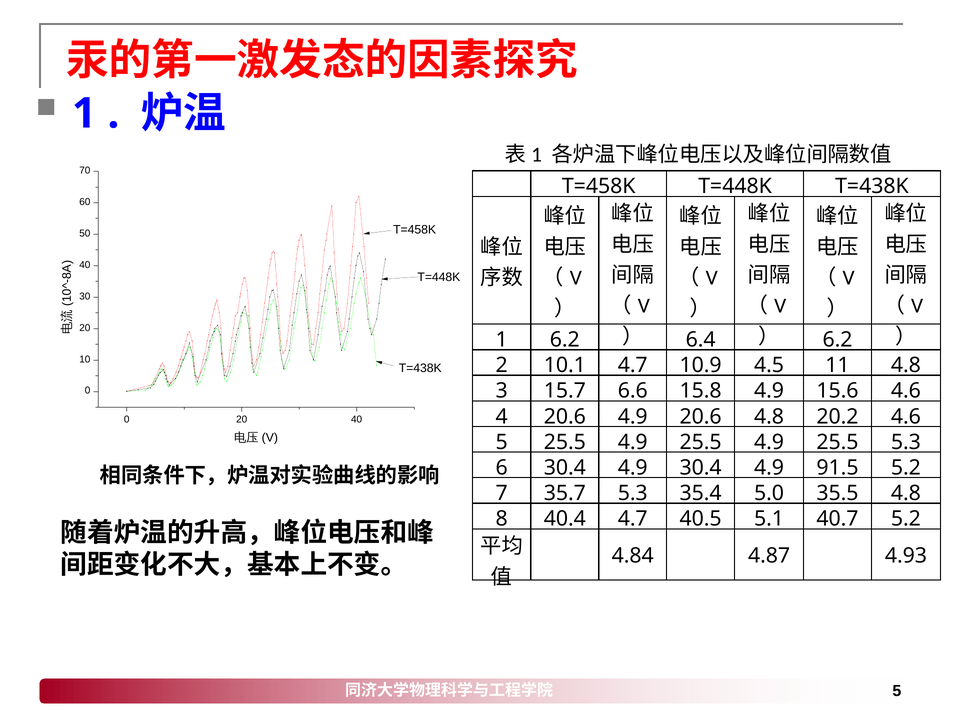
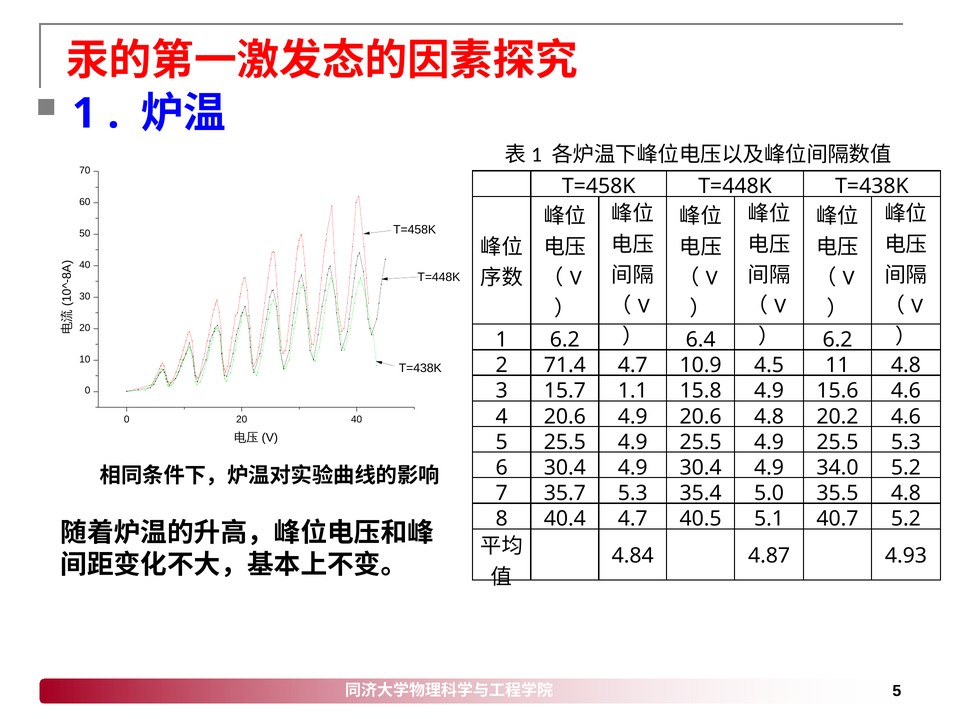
10.1: 10.1 -> 71.4 (565, 365)
6.6: 6.6 -> 1.1 (633, 391)
91.5: 91.5 -> 34.0 (838, 468)
